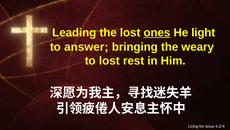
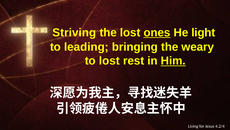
Leading: Leading -> Striving (74, 32)
answer: answer -> leading (86, 47)
Him underline: none -> present (173, 61)
